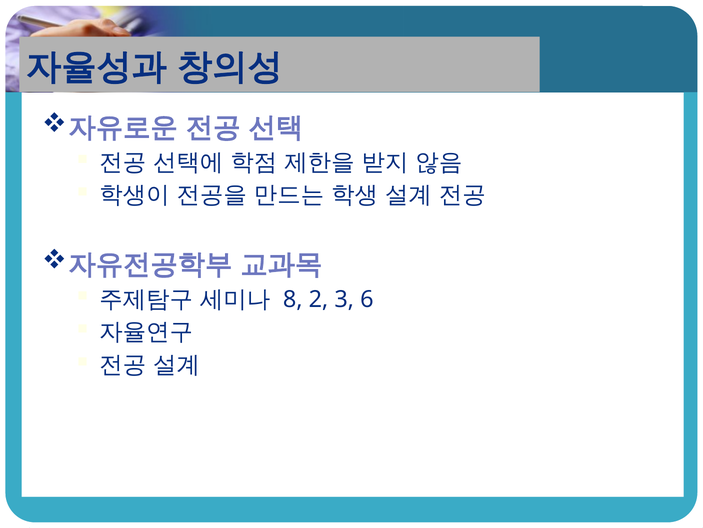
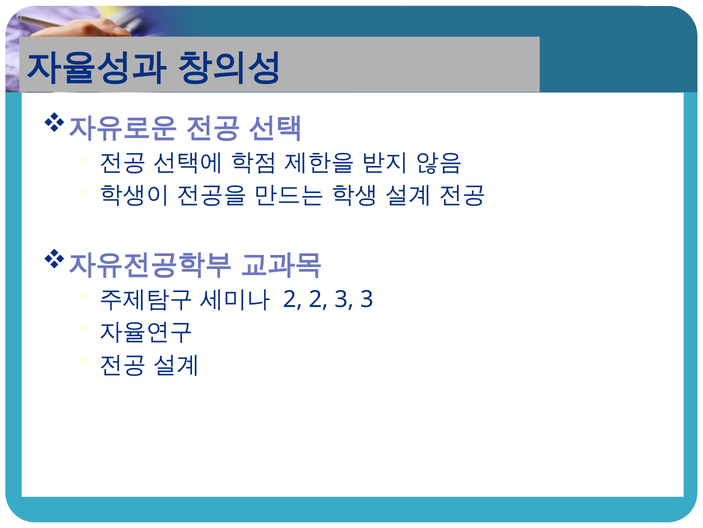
8: 8 -> 2 (293, 299)
3 6: 6 -> 3 (367, 299)
